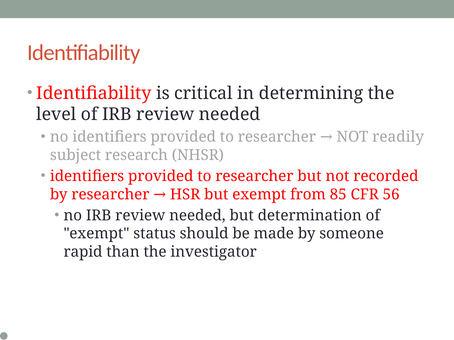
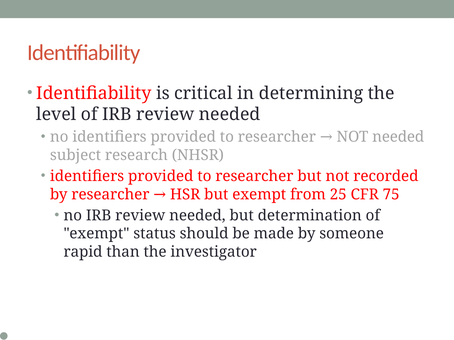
NOT readily: readily -> needed (398, 137)
85: 85 -> 25 (338, 195)
56: 56 -> 75 (391, 195)
